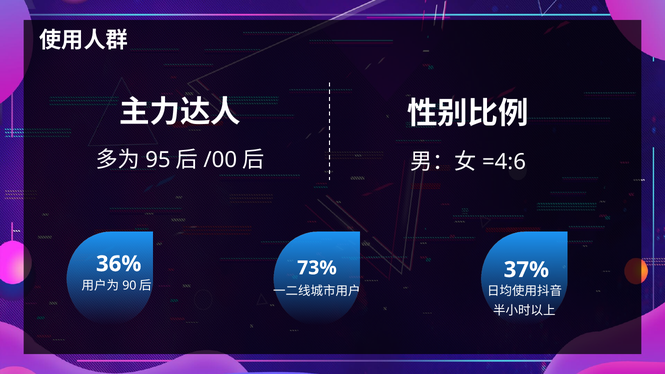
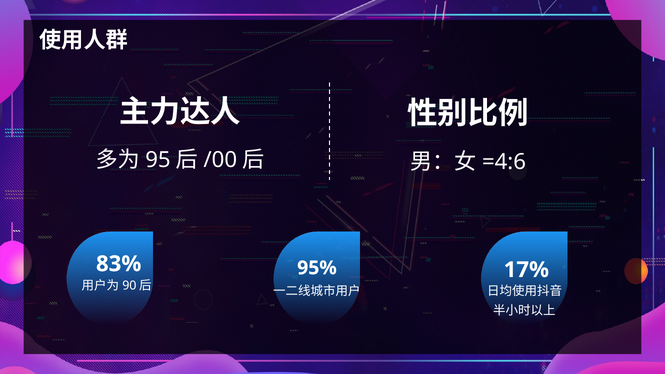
36%: 36% -> 83% (119, 264)
73%: 73% -> 95% (317, 268)
37%: 37% -> 17% (526, 270)
